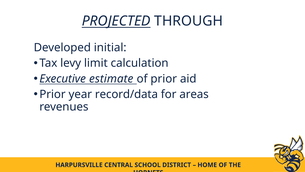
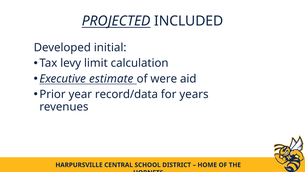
THROUGH: THROUGH -> INCLUDED (189, 21)
of prior: prior -> were (164, 79)
areas: areas -> years (194, 94)
